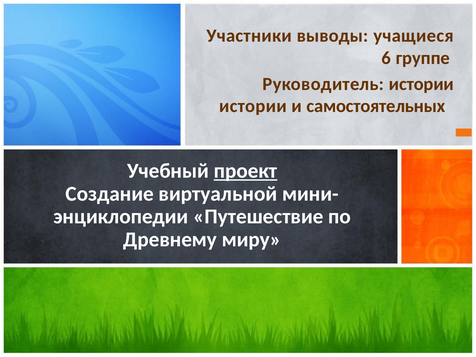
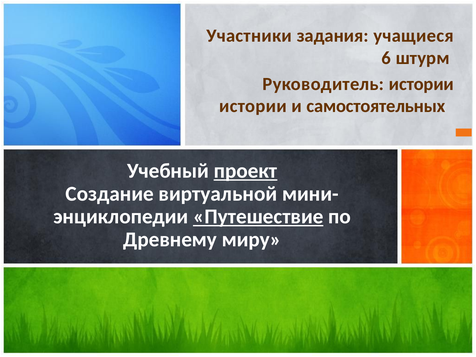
выводы: выводы -> задания (333, 36)
группе: группе -> штурм (423, 58)
Путешествие underline: none -> present (258, 217)
